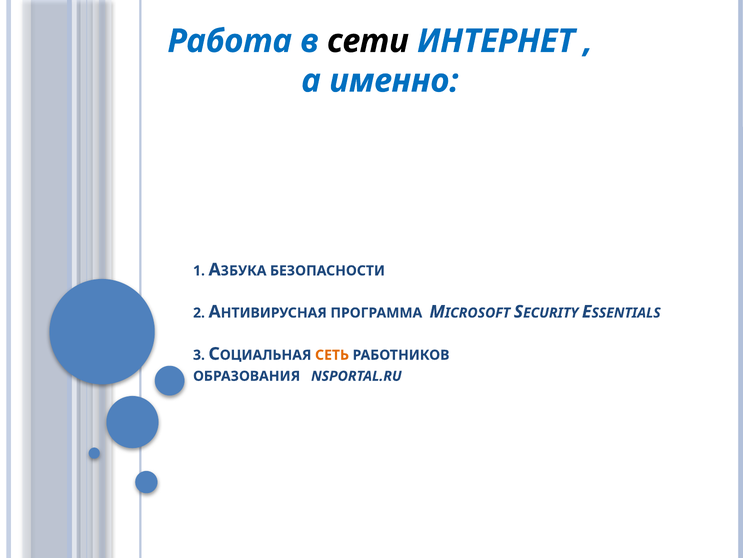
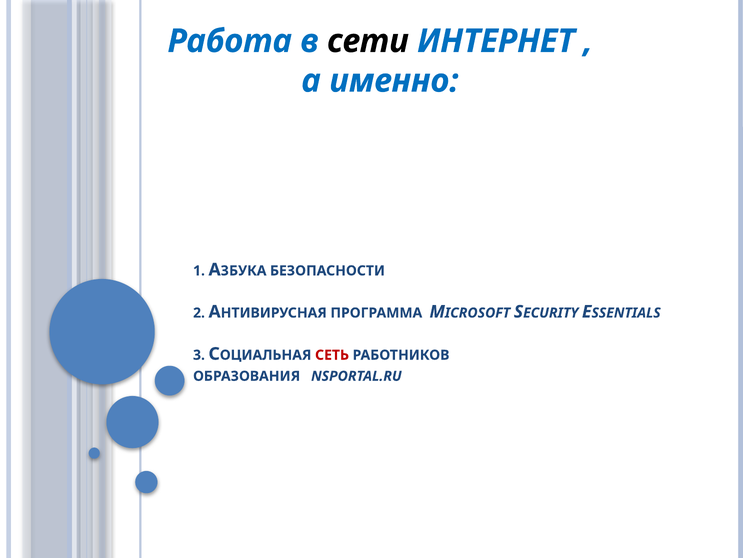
СЕТЬ colour: orange -> red (332, 355)
